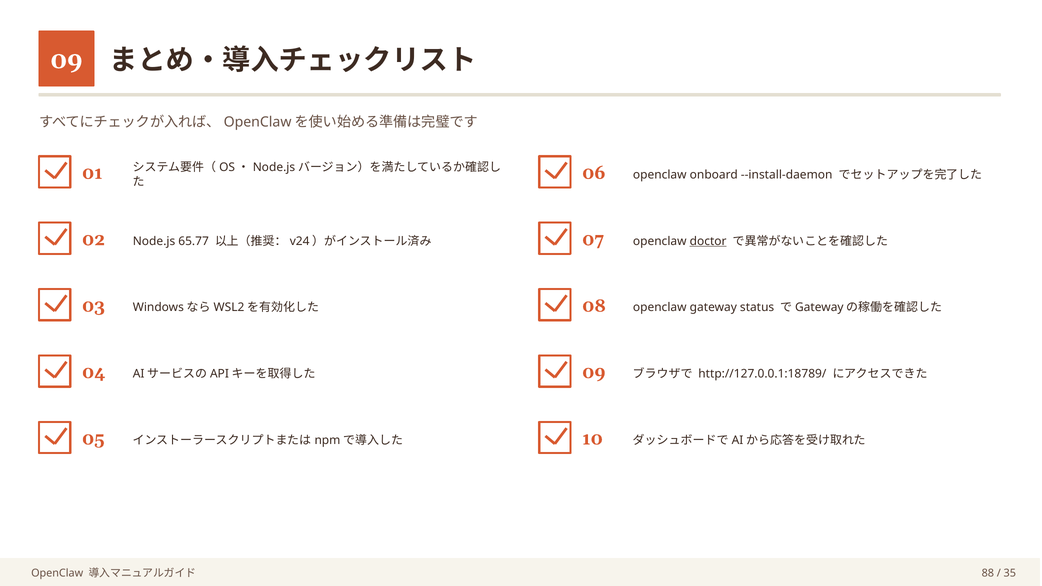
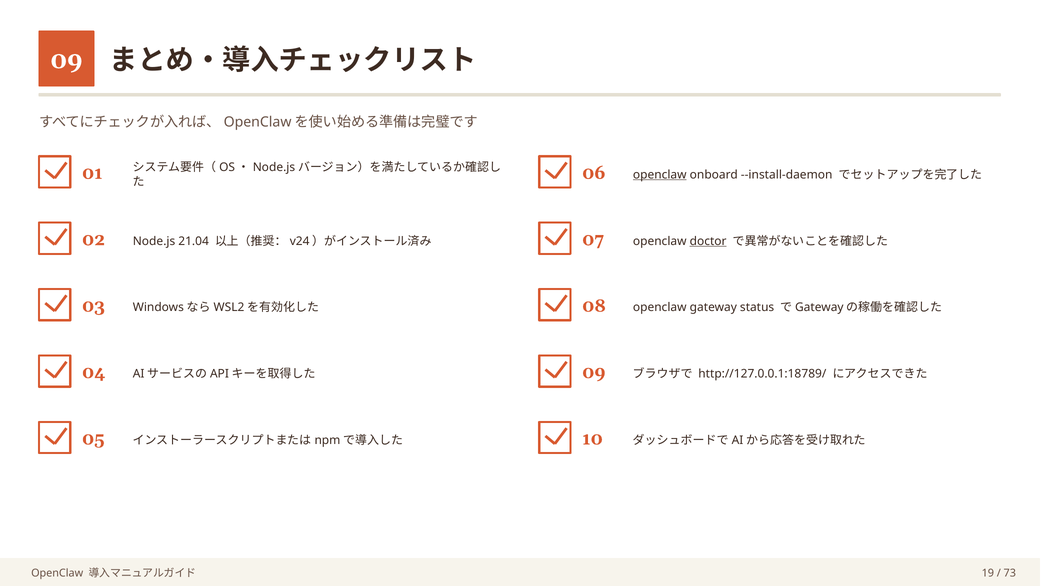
openclaw underline: none -> present (660, 175)
65.77: 65.77 -> 21.04 (194, 241)
88: 88 -> 19 (988, 573)
35: 35 -> 73 (1010, 573)
